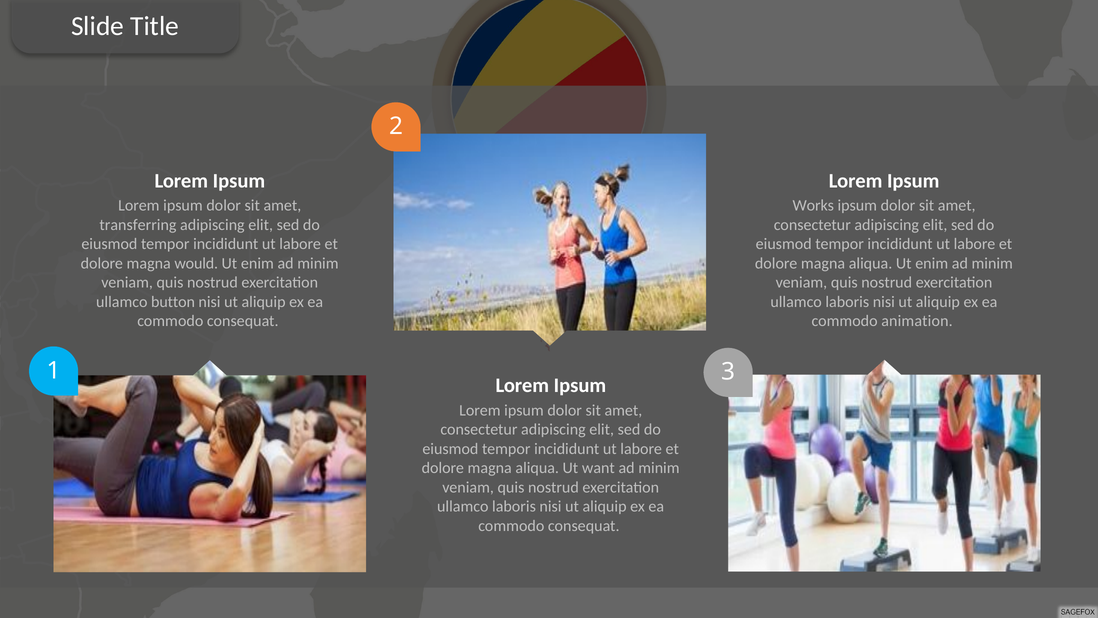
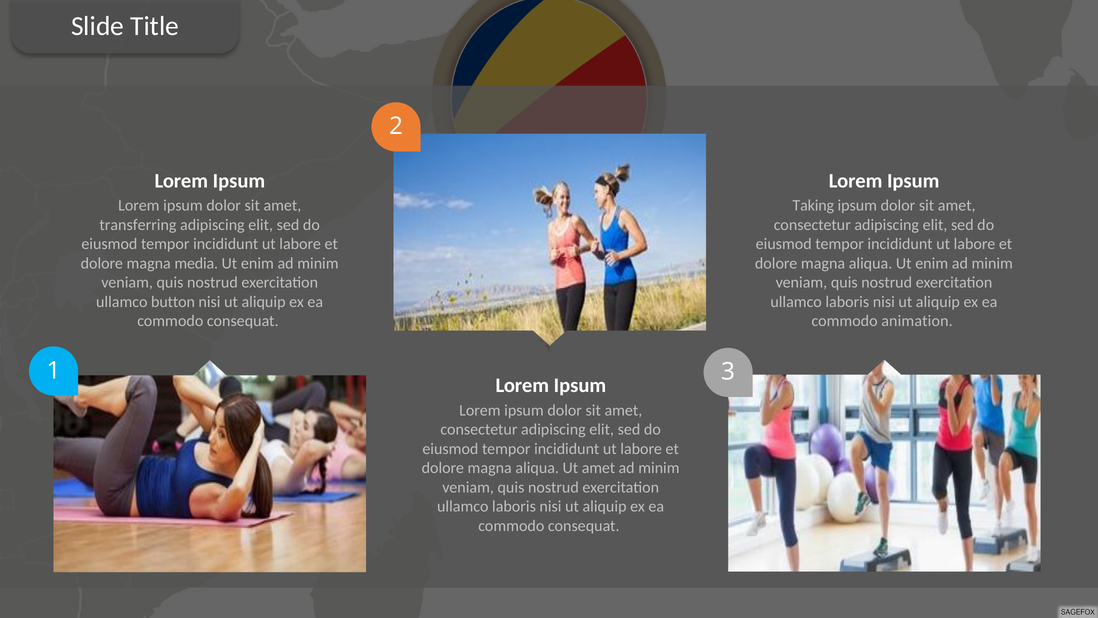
Works: Works -> Taking (813, 206)
would: would -> media (196, 263)
Ut want: want -> amet (598, 468)
